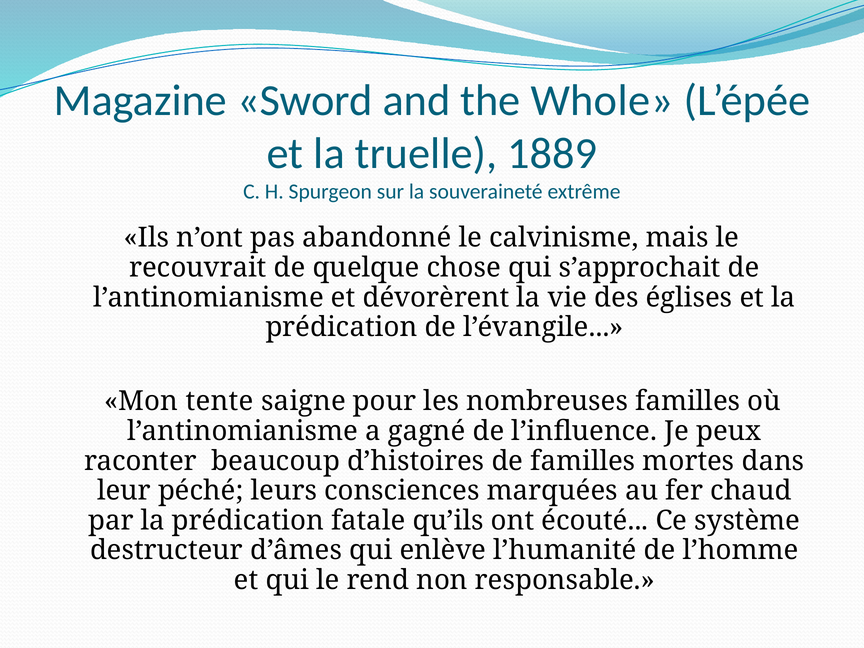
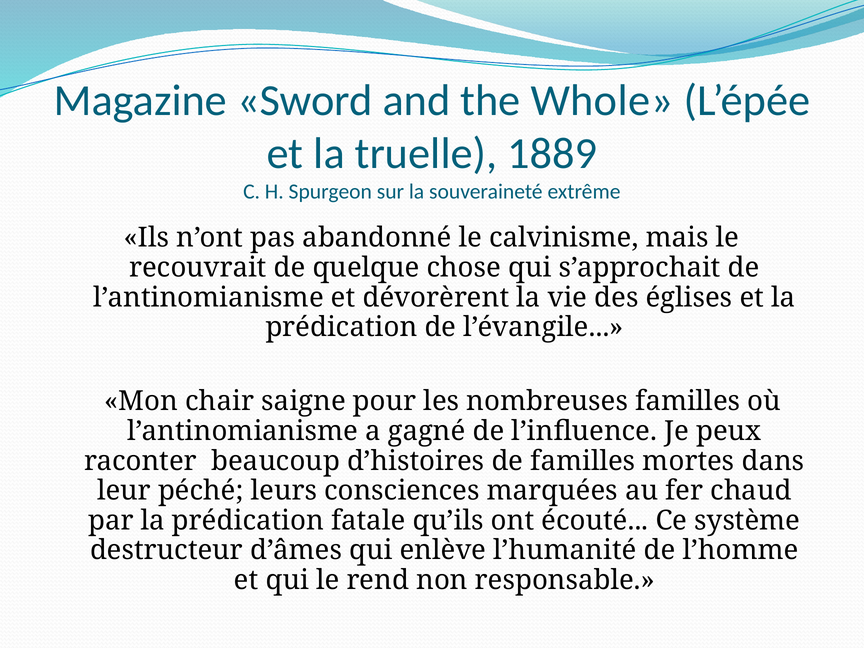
tente: tente -> chair (220, 401)
